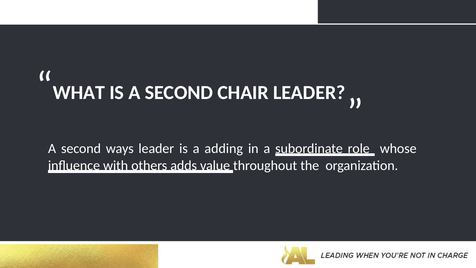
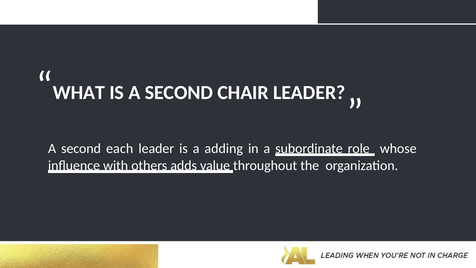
ways: ways -> each (120, 149)
